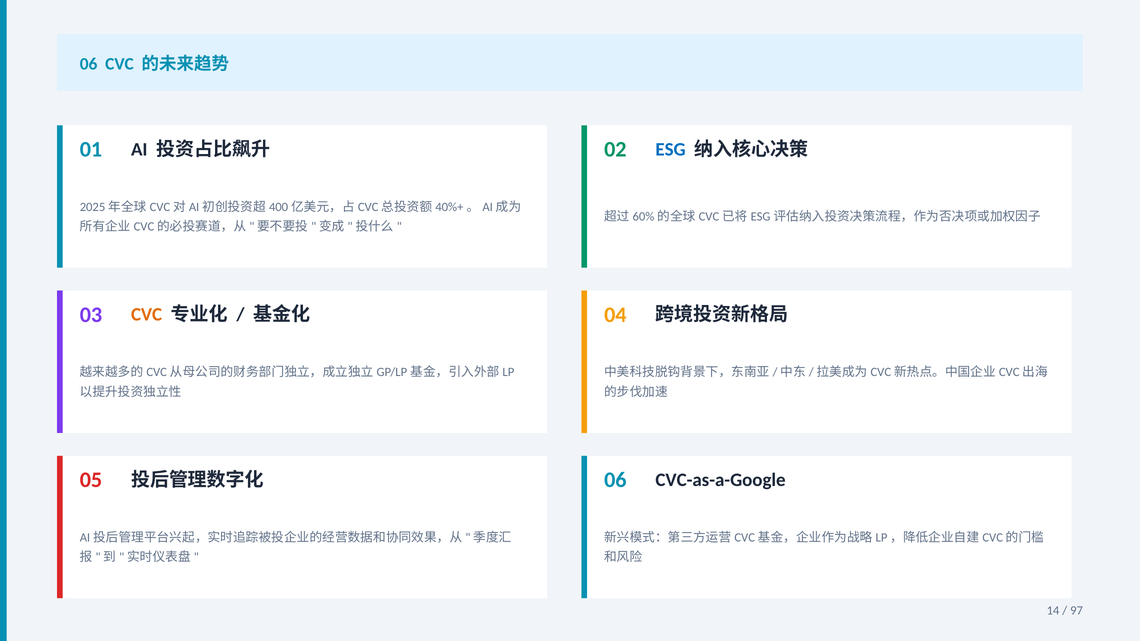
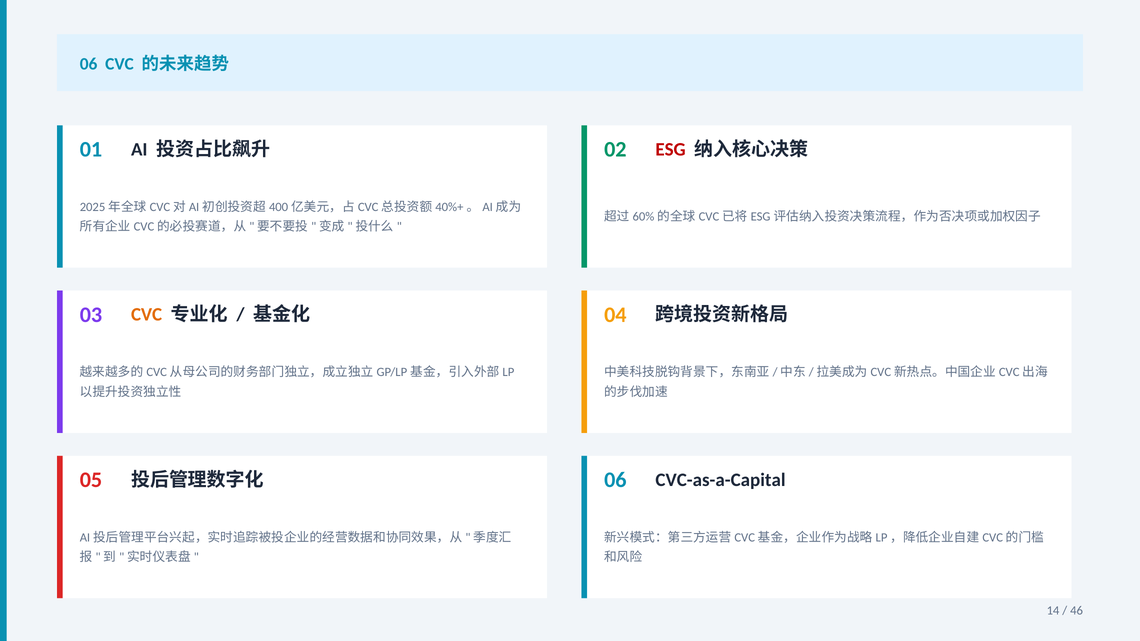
ESG colour: blue -> red (671, 149)
CVC-as-a-Google: CVC-as-a-Google -> CVC-as-a-Capital (721, 480)
97: 97 -> 46 (1077, 611)
